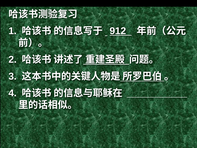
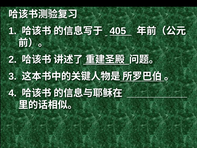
912: 912 -> 405 (118, 31)
